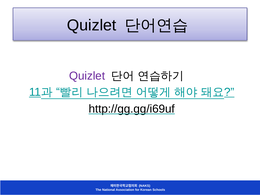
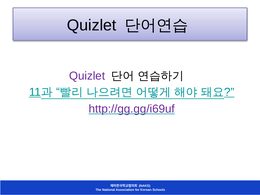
http://gg.gg/i69uf colour: black -> purple (132, 109)
